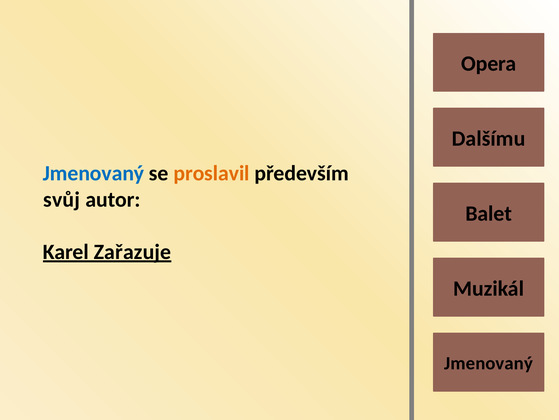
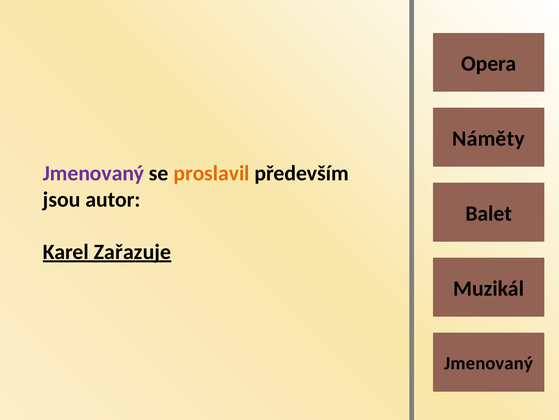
Dalšímu: Dalšímu -> Náměty (489, 138)
Jmenovaný colour: blue -> purple (94, 173)
svůj: svůj -> jsou (62, 199)
